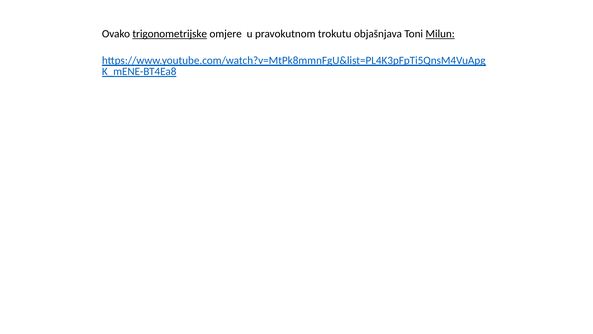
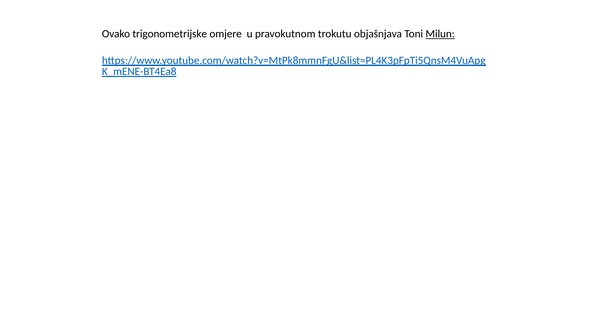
trigonometrijske underline: present -> none (170, 34)
